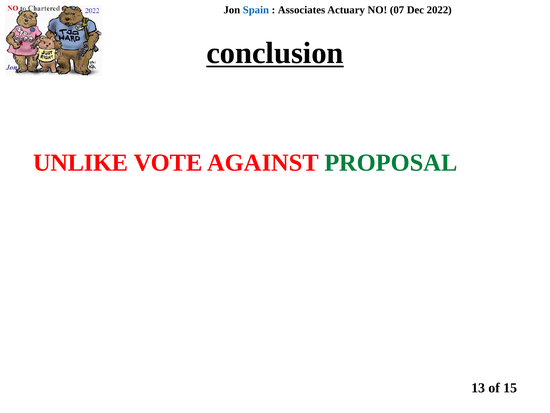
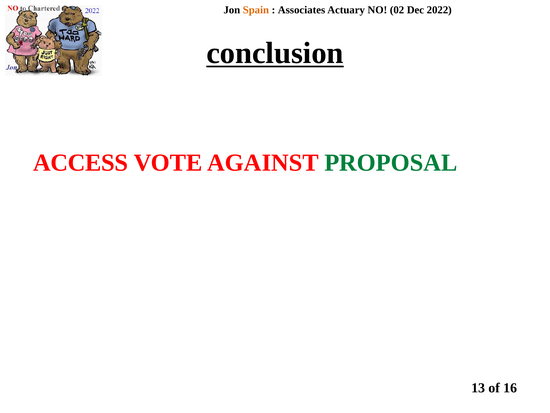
Spain colour: blue -> orange (256, 10)
07: 07 -> 02 (397, 10)
UNLIKE: UNLIKE -> ACCESS (81, 163)
15: 15 -> 16 (510, 388)
